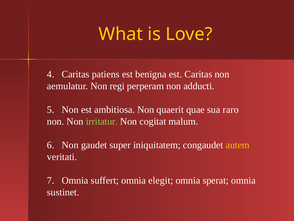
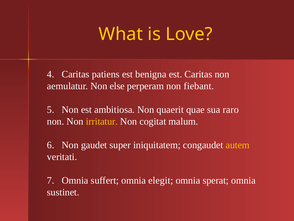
regi: regi -> else (117, 86)
adducti: adducti -> fiebant (199, 86)
irritatur colour: light green -> yellow (102, 121)
